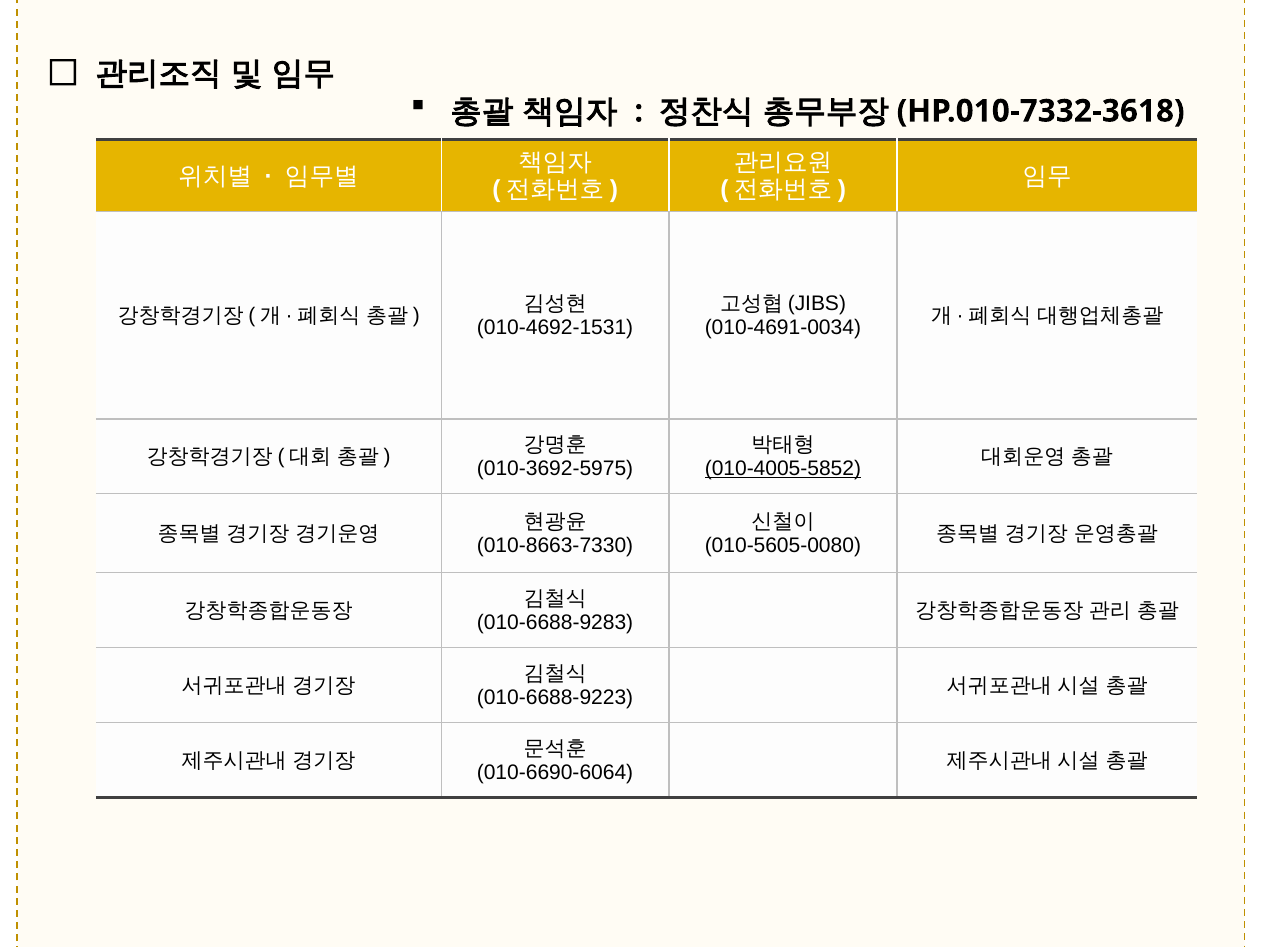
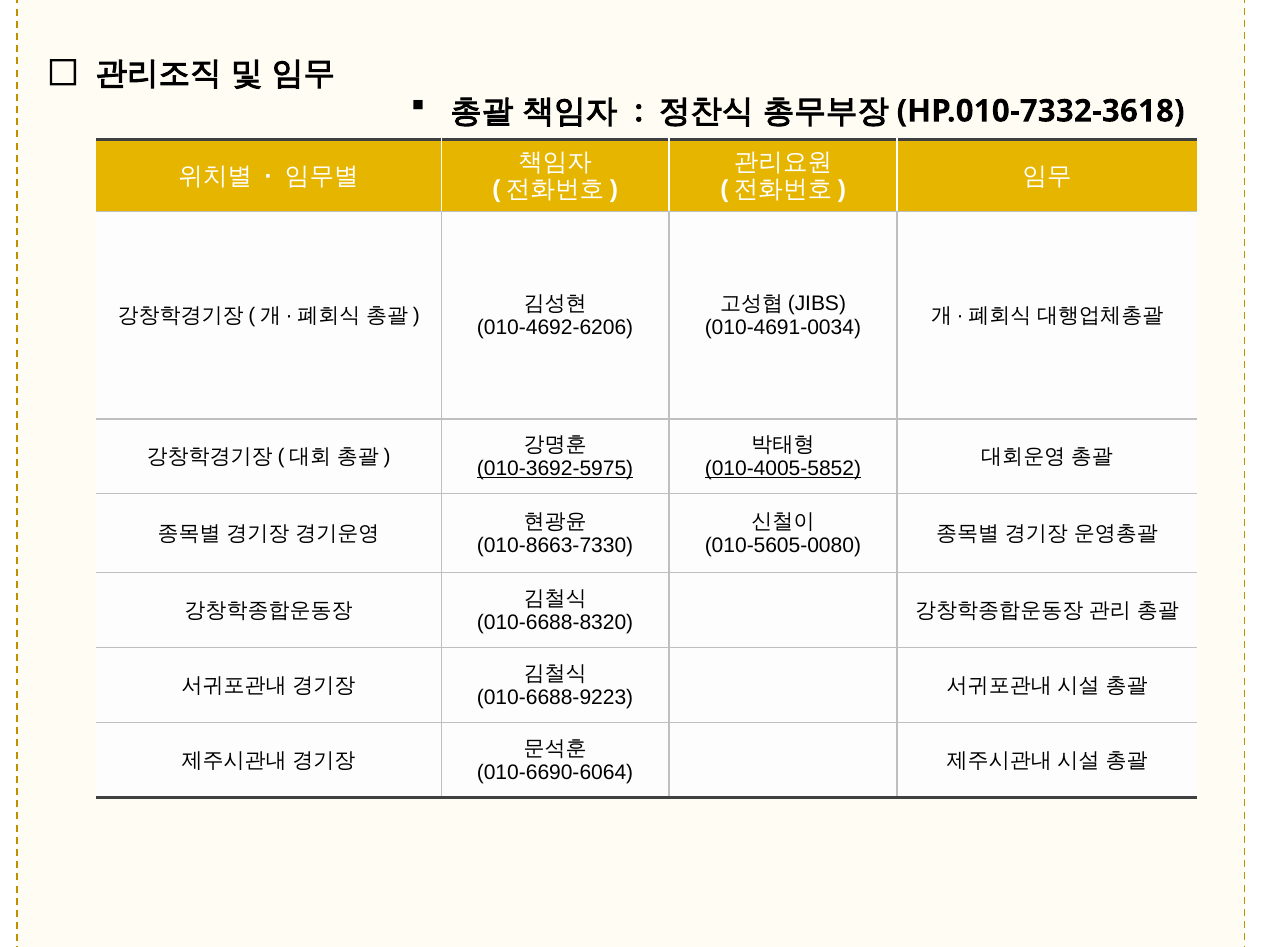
010-4692-1531: 010-4692-1531 -> 010-4692-6206 (555, 327)
010-3692-5975 underline: none -> present (555, 468)
010-6688-9283: 010-6688-9283 -> 010-6688-8320 (555, 622)
